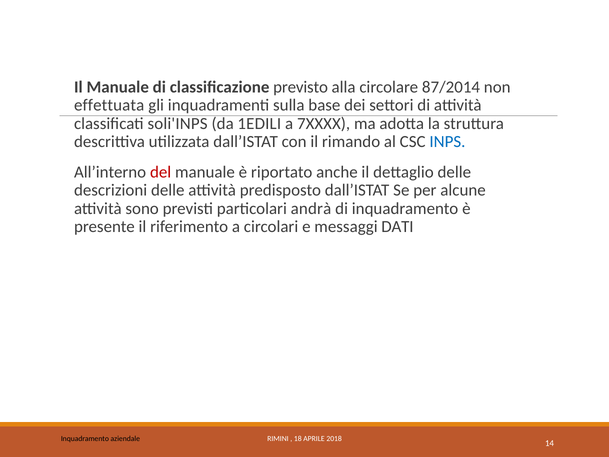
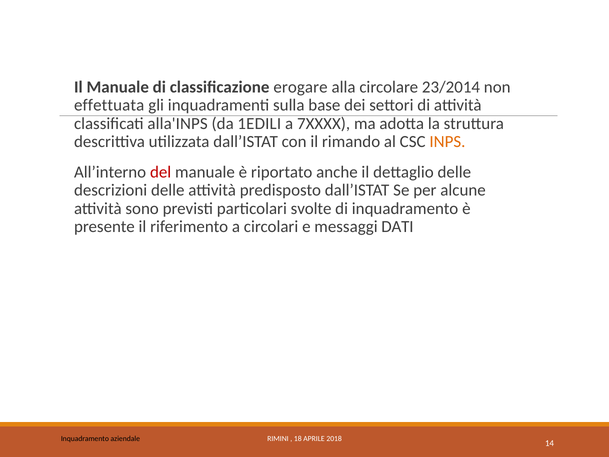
previsto: previsto -> erogare (300, 87)
87/2014: 87/2014 -> 23/2014 (451, 87)
soli'INPS: soli'INPS -> alla'INPS (178, 123)
INPS colour: blue -> orange (447, 142)
andrà: andrà -> svolte (311, 208)
